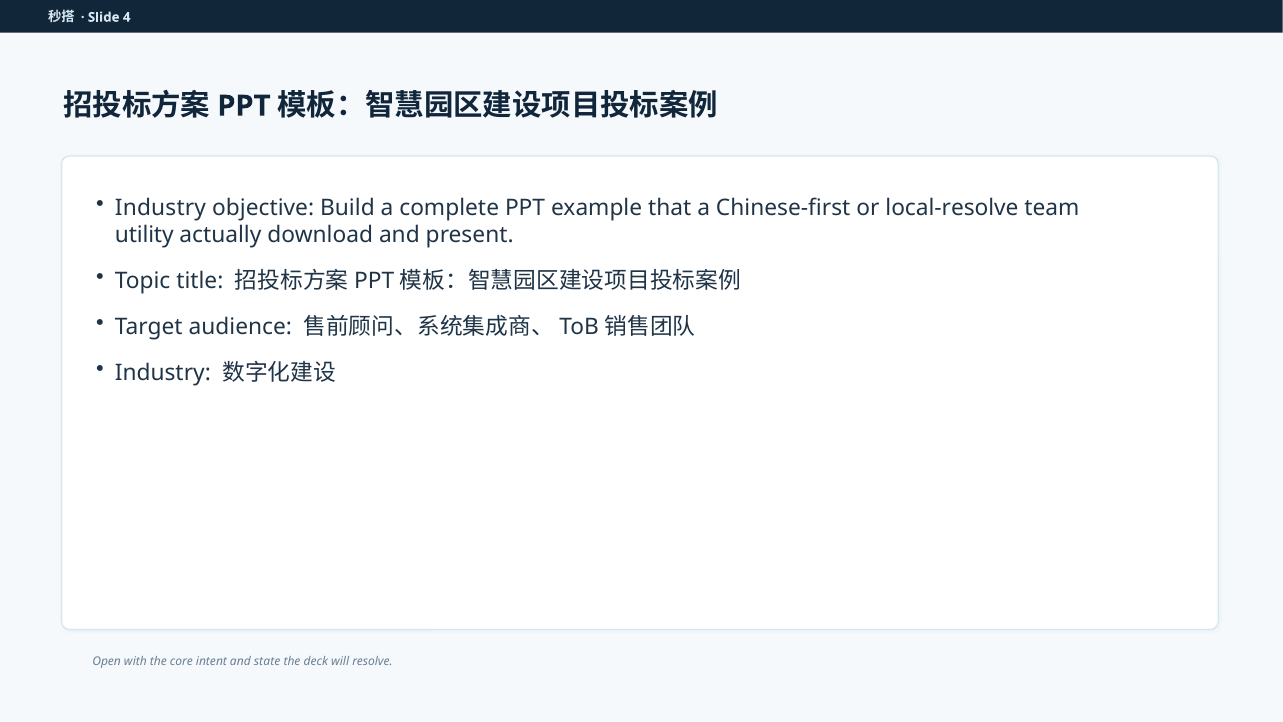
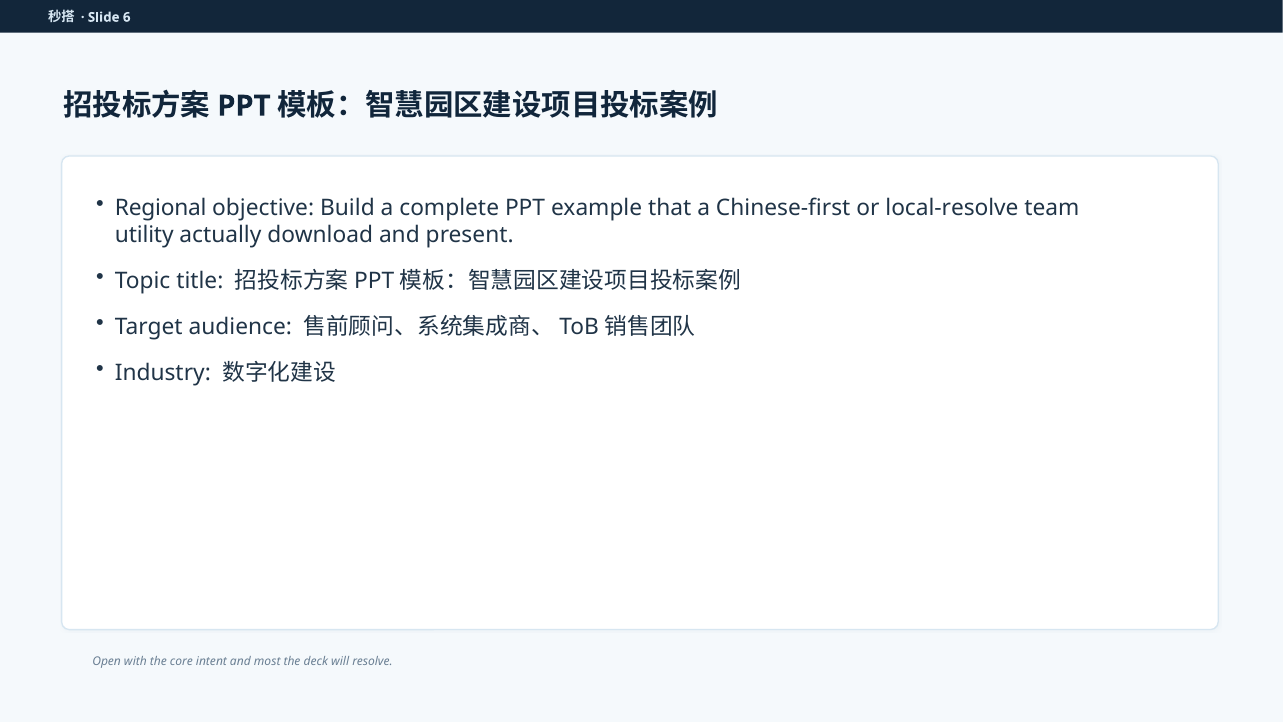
4: 4 -> 6 (127, 17)
Industry: Industry -> Regional (161, 208)
state: state -> most (267, 661)
